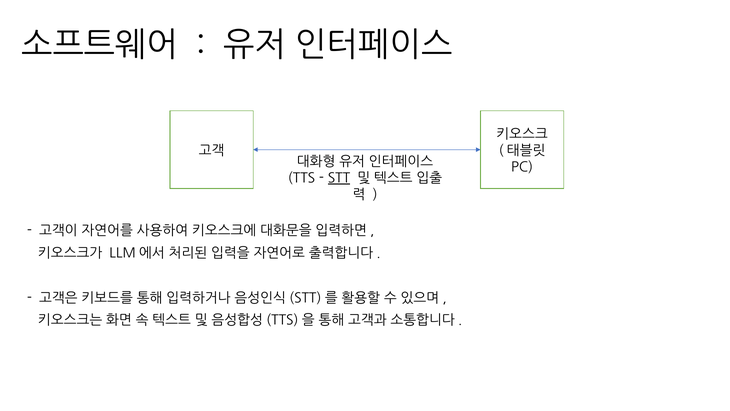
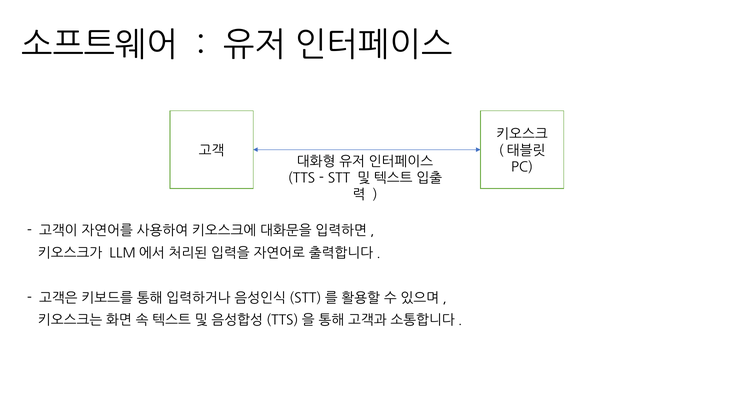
STT underline: present -> none (339, 178)
